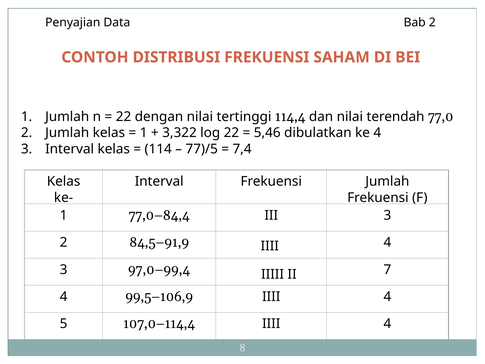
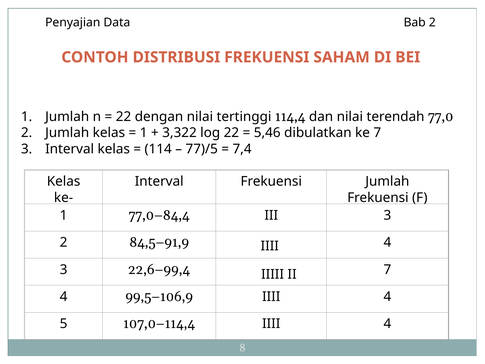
ke 4: 4 -> 7 (377, 133)
97,0–99,4: 97,0–99,4 -> 22,6–99,4 (159, 269)
